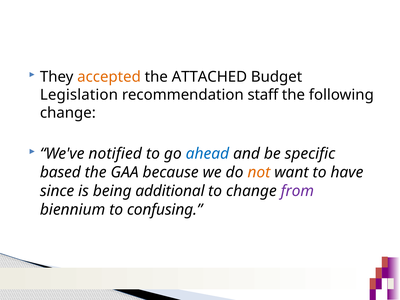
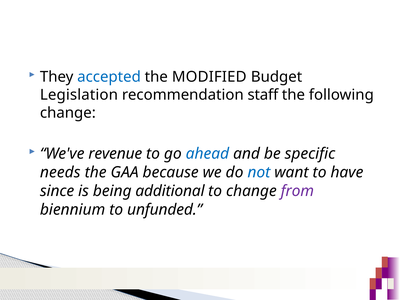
accepted colour: orange -> blue (109, 77)
ATTACHED: ATTACHED -> MODIFIED (209, 77)
notified: notified -> revenue (115, 154)
based: based -> needs (60, 172)
not colour: orange -> blue (259, 172)
confusing: confusing -> unfunded (165, 210)
